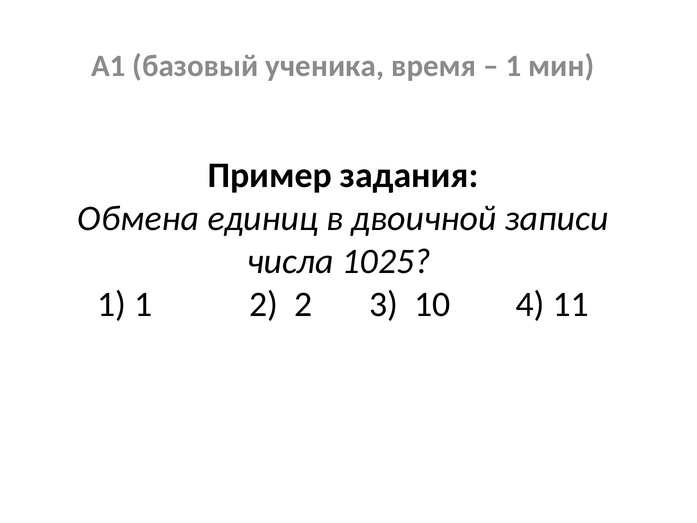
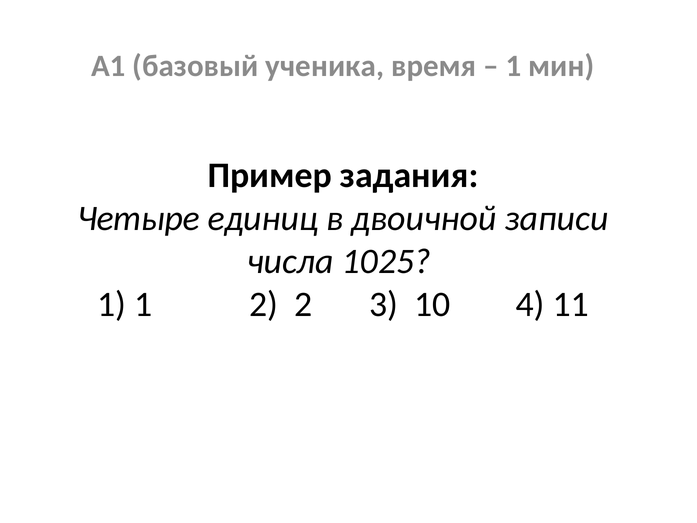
Обмена: Обмена -> Четыре (139, 218)
